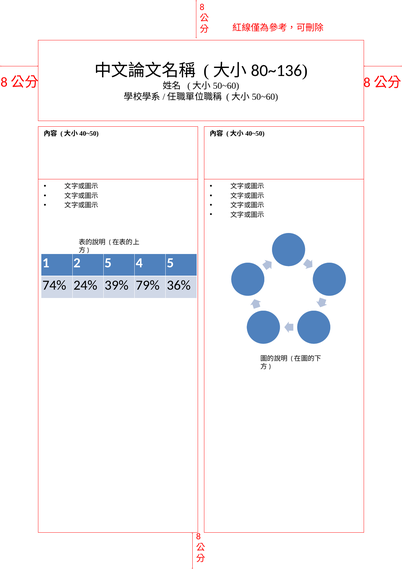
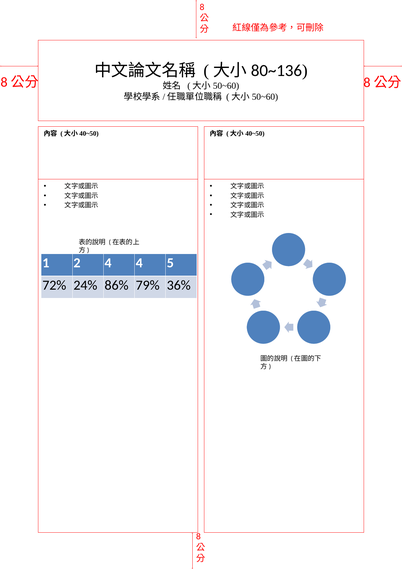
2 5: 5 -> 4 (108, 263)
74%: 74% -> 72% (54, 285)
39%: 39% -> 86% (117, 285)
